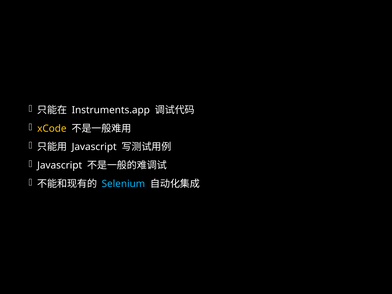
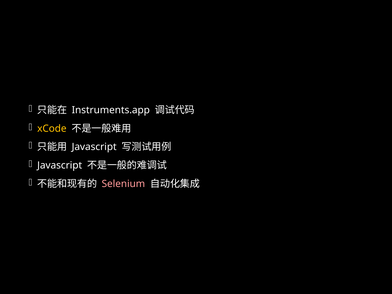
Selenium colour: light blue -> pink (123, 184)
